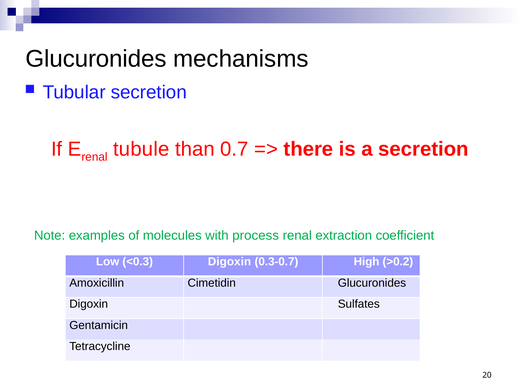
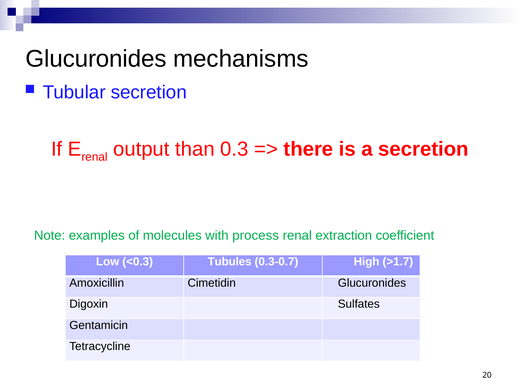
tubule: tubule -> output (141, 149)
0.7: 0.7 -> 0.3 (234, 149)
<0.3 Digoxin: Digoxin -> Tubules (230, 262)
>0.2: >0.2 -> >1.7 (398, 262)
